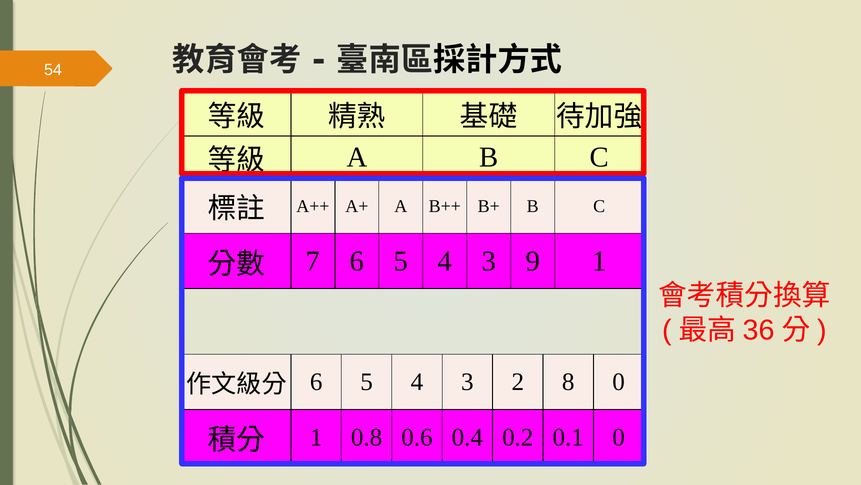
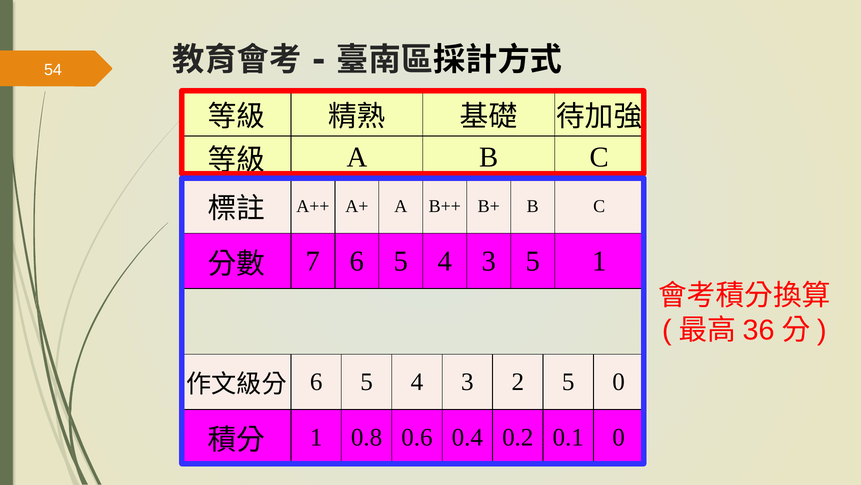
3 9: 9 -> 5 (533, 261)
2 8: 8 -> 5 (568, 382)
